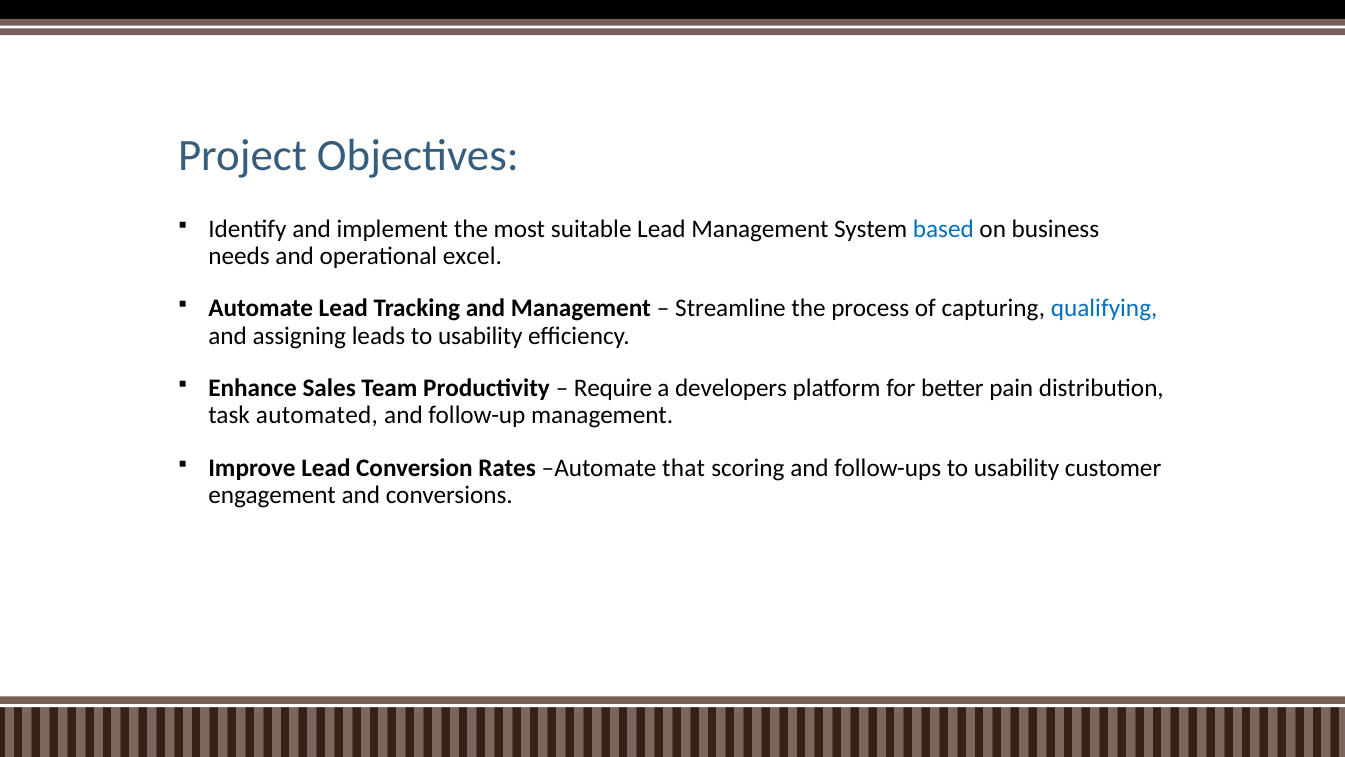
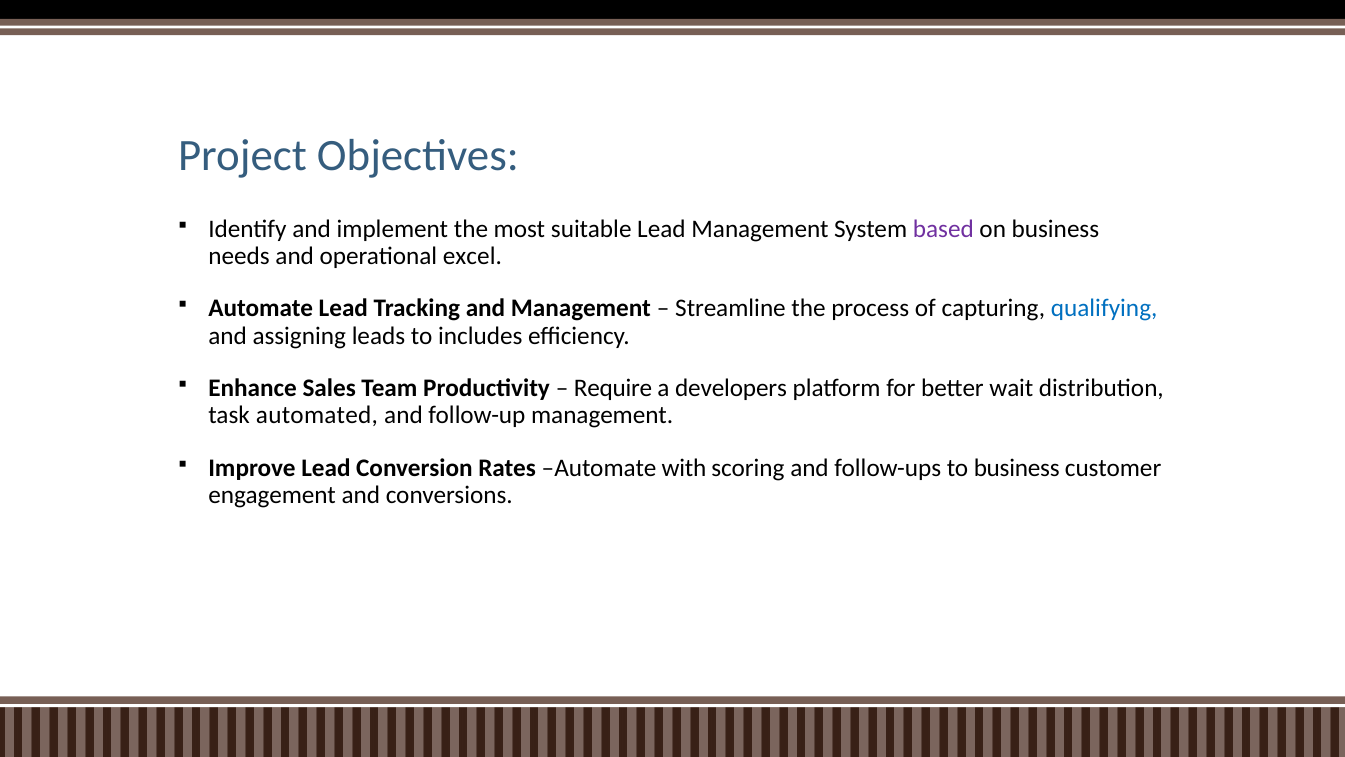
based colour: blue -> purple (943, 229)
leads to usability: usability -> includes (480, 336)
pain: pain -> wait (1011, 388)
that: that -> with (684, 468)
follow-ups to usability: usability -> business (1017, 468)
